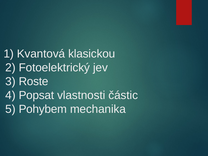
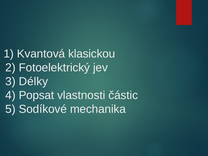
Roste: Roste -> Délky (33, 81)
Pohybem: Pohybem -> Sodíkové (43, 109)
